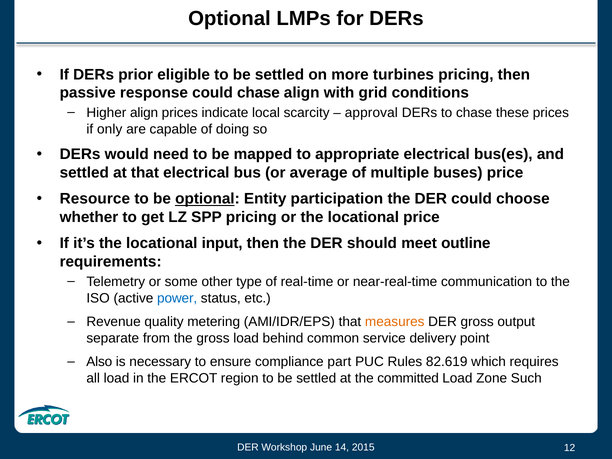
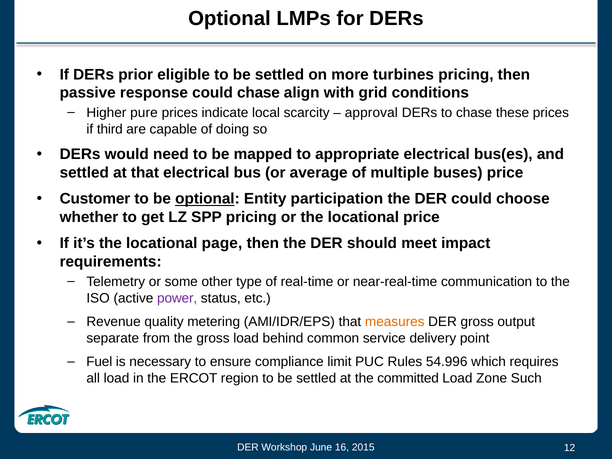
Higher align: align -> pure (144, 113)
only: only -> third (110, 129)
Resource: Resource -> Customer (95, 199)
input: input -> page (222, 243)
outline: outline -> impact (466, 243)
power colour: blue -> purple (177, 298)
Also: Also -> Fuel (99, 362)
part: part -> limit (339, 362)
82.619: 82.619 -> 54.996 (447, 362)
14: 14 -> 16 (342, 447)
